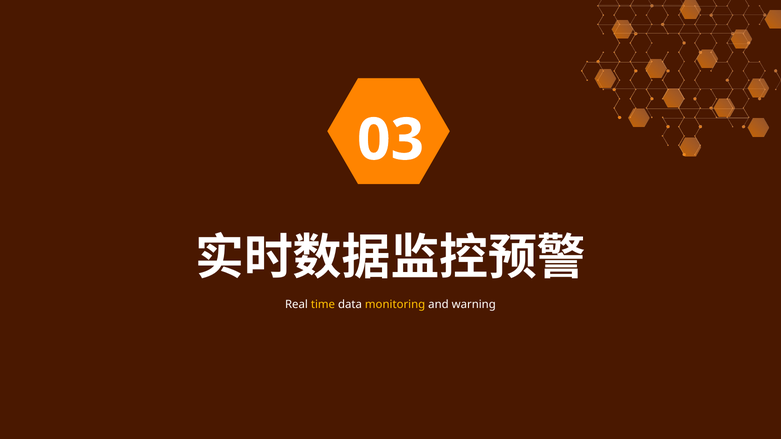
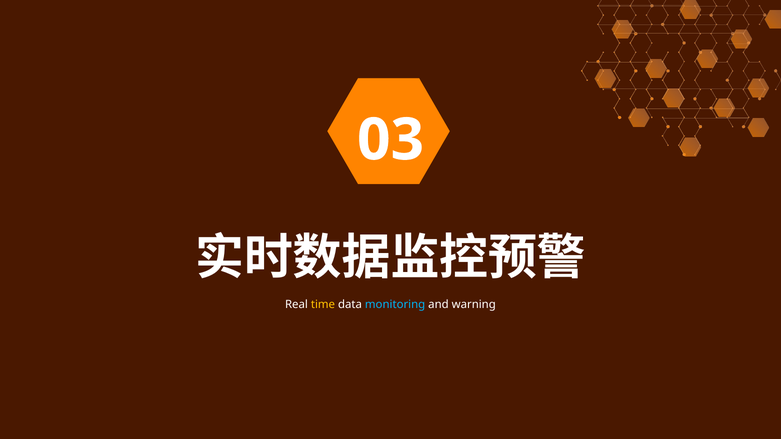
monitoring colour: yellow -> light blue (395, 305)
